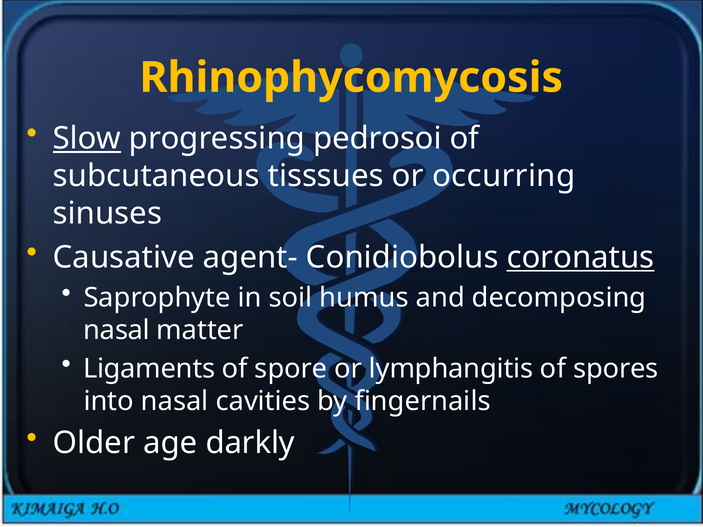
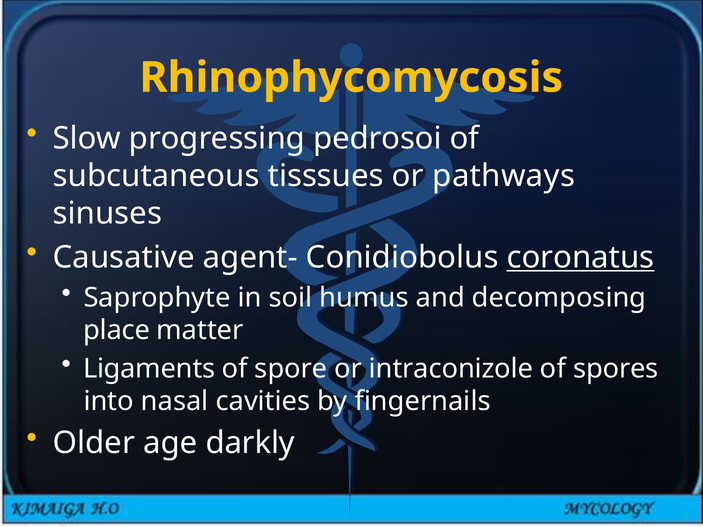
Slow underline: present -> none (87, 139)
occurring: occurring -> pathways (504, 176)
nasal: nasal -> place (117, 331)
lymphangitis: lymphangitis -> intraconizole (451, 369)
